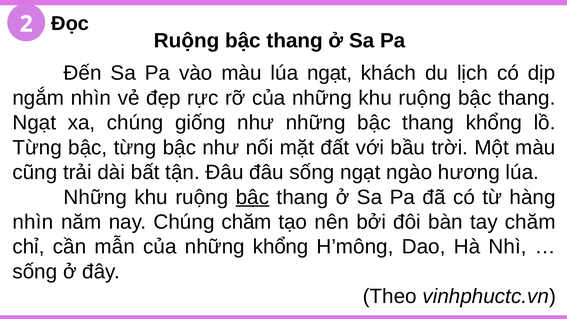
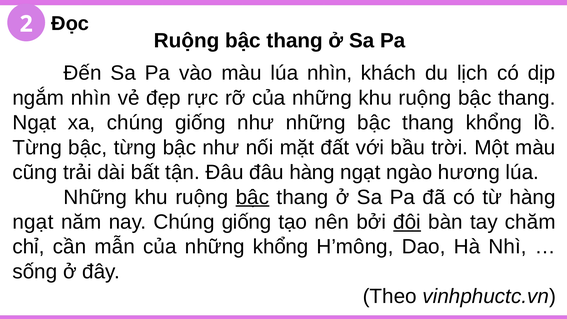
lúa ngạt: ngạt -> nhìn (330, 73)
đâu sống: sống -> hàng (312, 172)
nhìn: nhìn -> ngạt (33, 222)
nay Chúng chăm: chăm -> giống (247, 222)
đôi underline: none -> present (407, 222)
